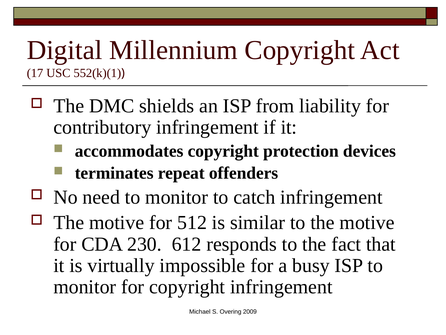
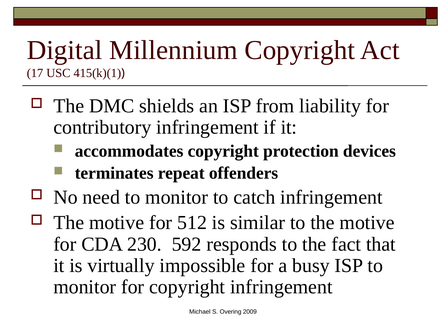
552(k)(1: 552(k)(1 -> 415(k)(1 (97, 73)
612: 612 -> 592 (187, 244)
